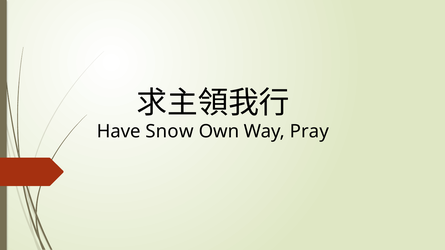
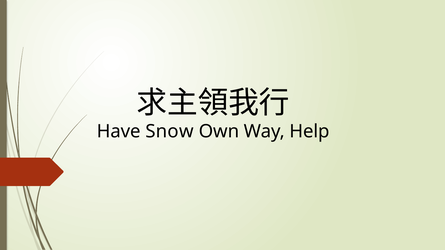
Pray: Pray -> Help (310, 132)
